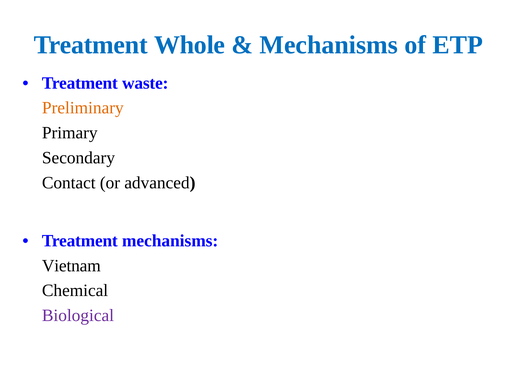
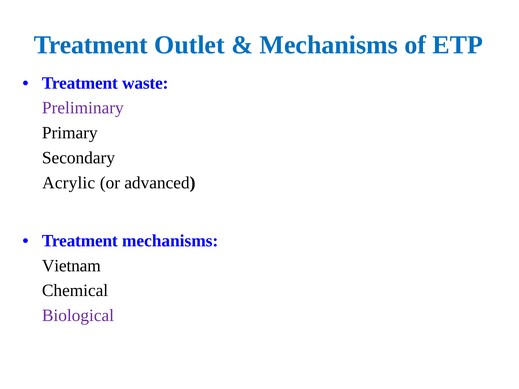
Whole: Whole -> Outlet (189, 45)
Preliminary colour: orange -> purple (83, 108)
Contact: Contact -> Acrylic (69, 183)
